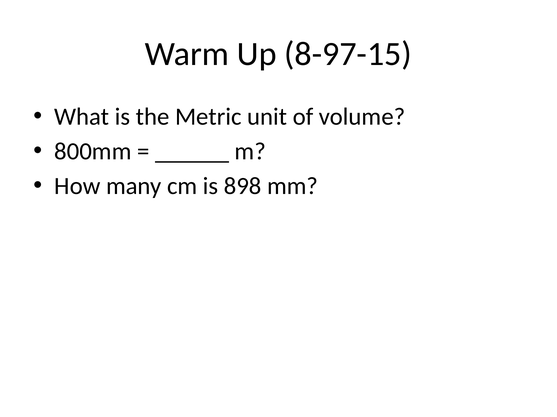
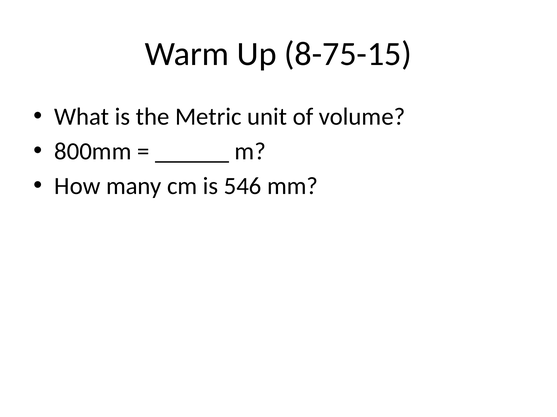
8-97-15: 8-97-15 -> 8-75-15 (348, 54)
898: 898 -> 546 (243, 186)
